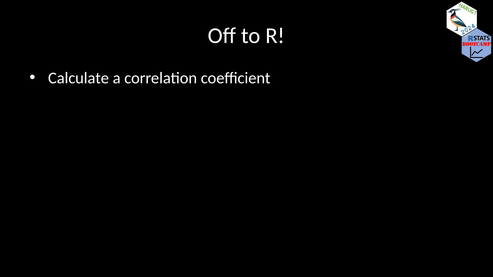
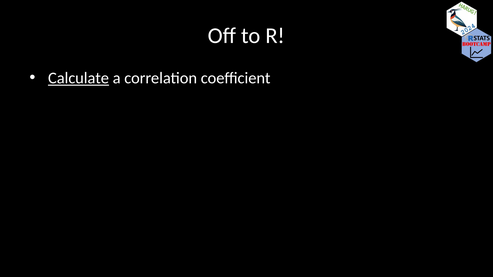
Calculate underline: none -> present (79, 78)
